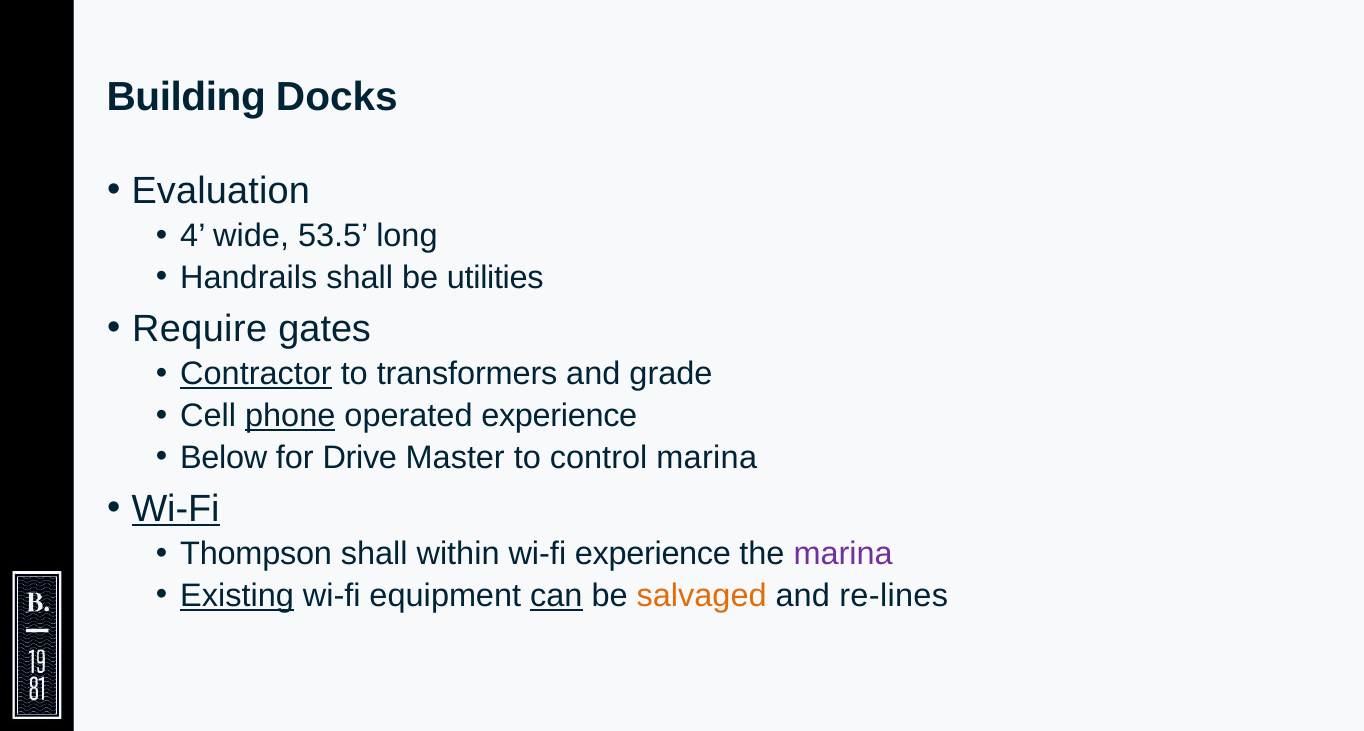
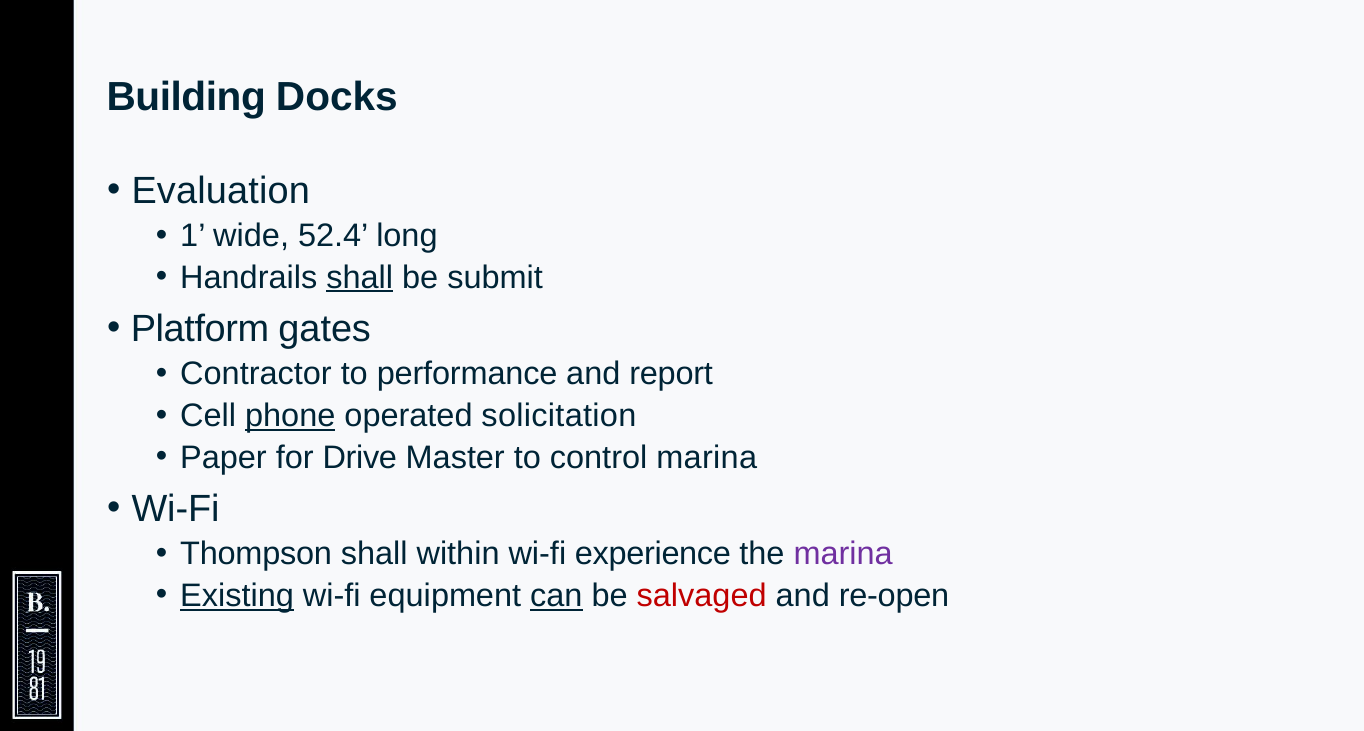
4: 4 -> 1 (193, 236)
53.5: 53.5 -> 52.4 (333, 236)
shall underline: none -> present (360, 277)
utilities: utilities -> submit (495, 277)
Require: Require -> Platform (200, 329)
Contractor underline: present -> none (256, 374)
transformers: transformers -> performance (467, 374)
grade: grade -> report (671, 374)
operated experience: experience -> solicitation (559, 415)
Below: Below -> Paper (224, 457)
Wi-Fi underline: present -> none (176, 509)
salvaged colour: orange -> red (702, 595)
re-lines: re-lines -> re-open (894, 595)
